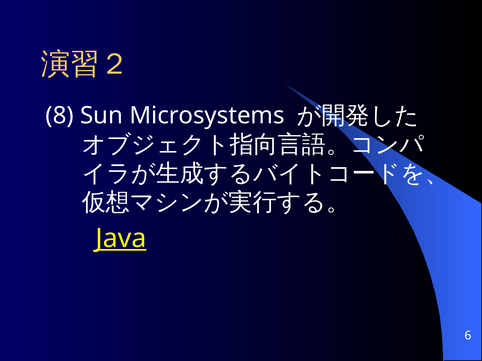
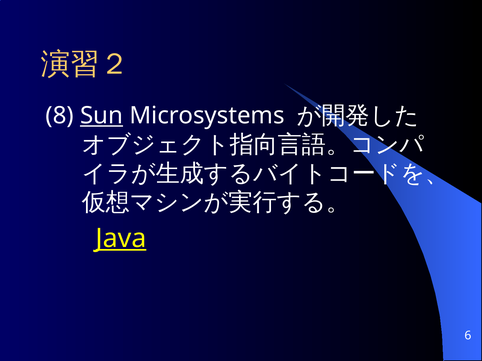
Sun underline: none -> present (102, 116)
